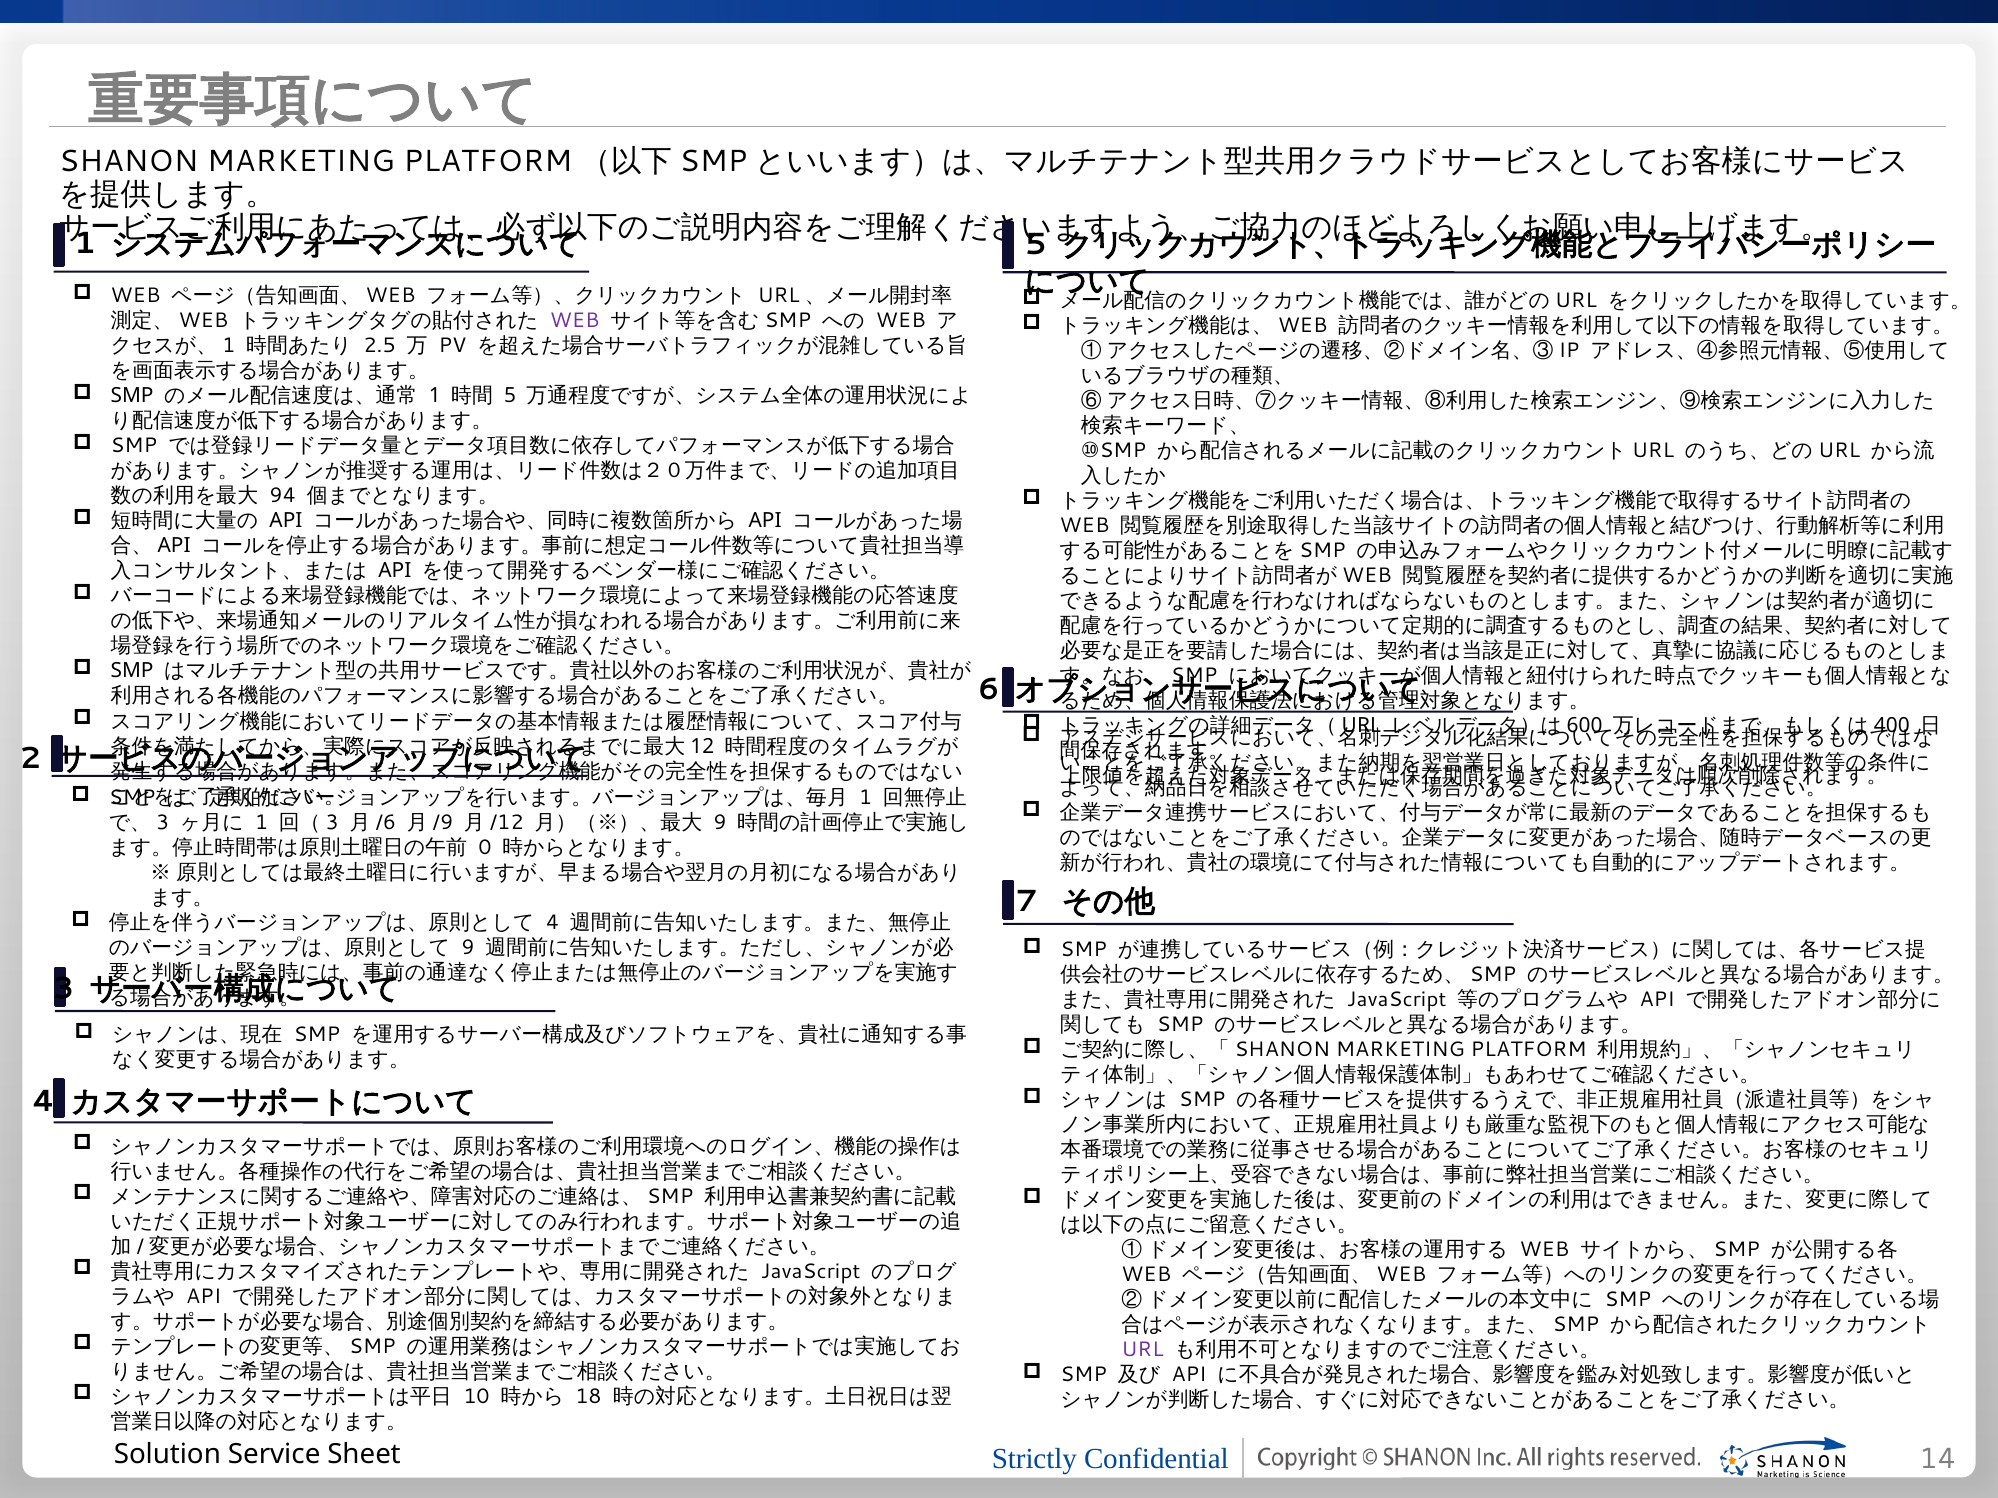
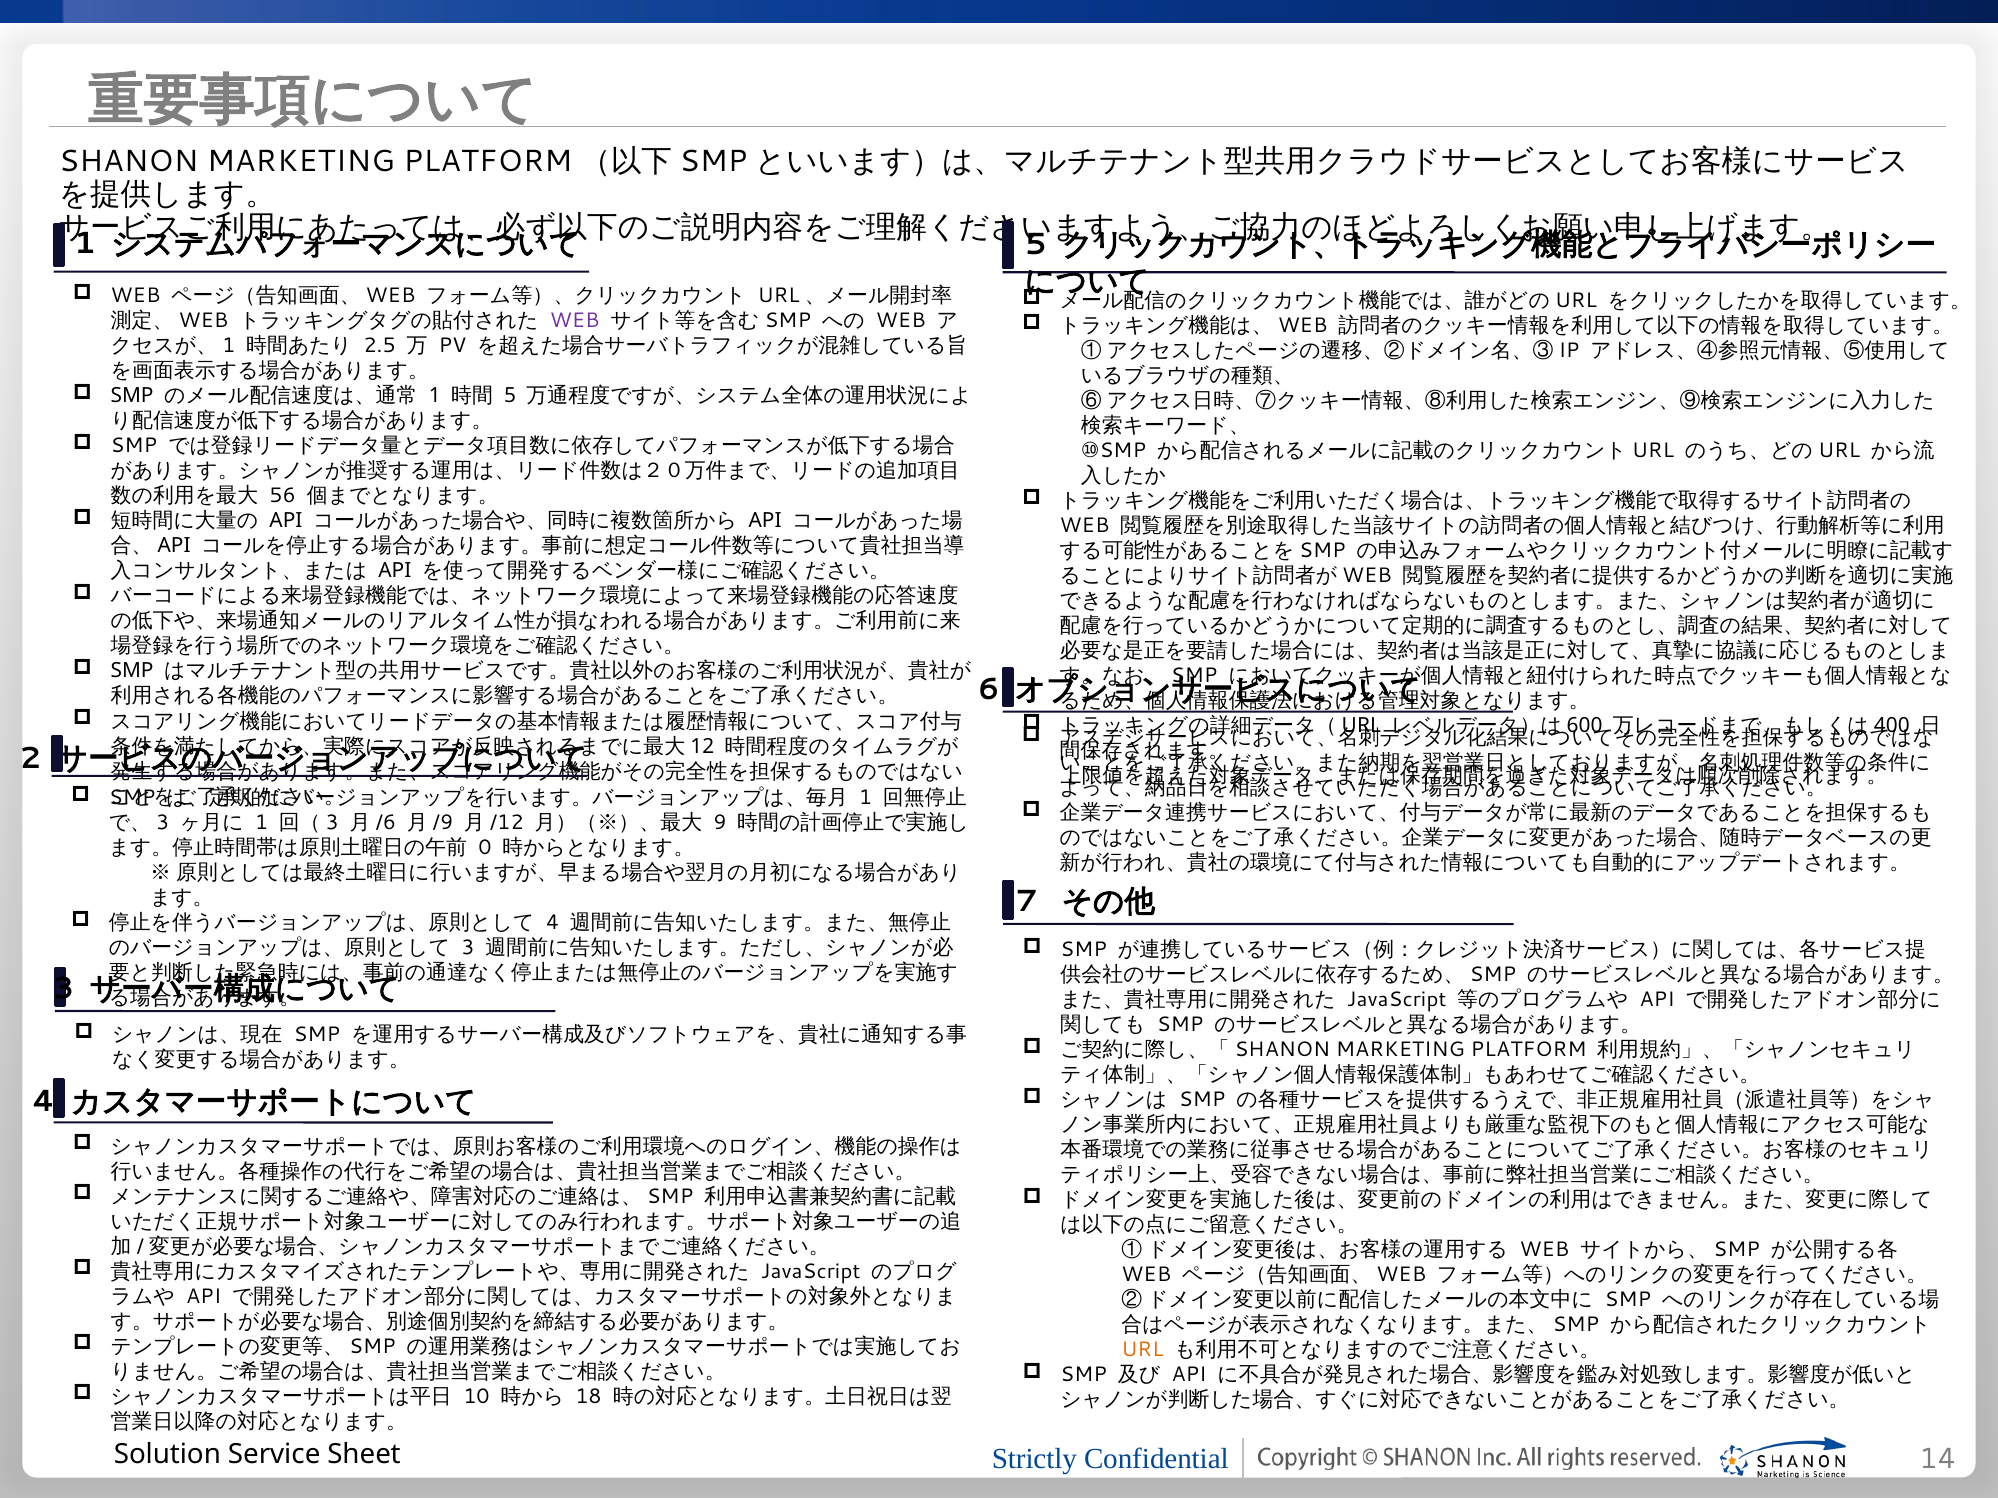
94: 94 -> 56 (283, 496)
9: 9 -> 3 (468, 948)
URL colour: purple -> orange (1142, 1350)
